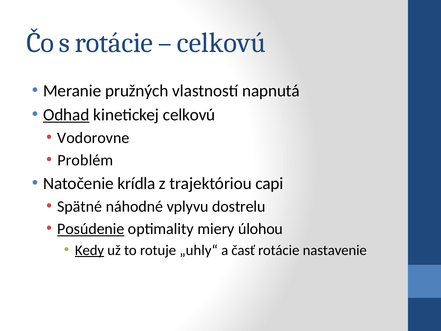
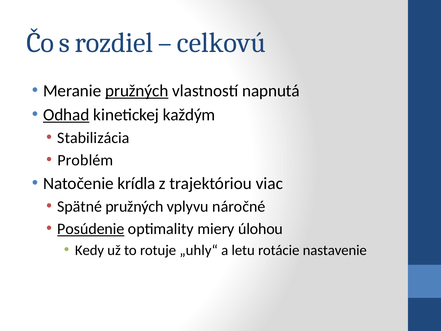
s rotácie: rotácie -> rozdiel (114, 43)
pružných underline: none -> present (137, 91)
kinetickej celkovú: celkovú -> každým (189, 115)
Vodorovne: Vodorovne -> Stabilizácia (93, 138)
capi: capi -> viac (269, 183)
Spätné náhodné: náhodné -> pružných (134, 206)
dostrelu: dostrelu -> náročné (239, 206)
Kedy underline: present -> none (90, 250)
časť: časť -> letu (243, 250)
